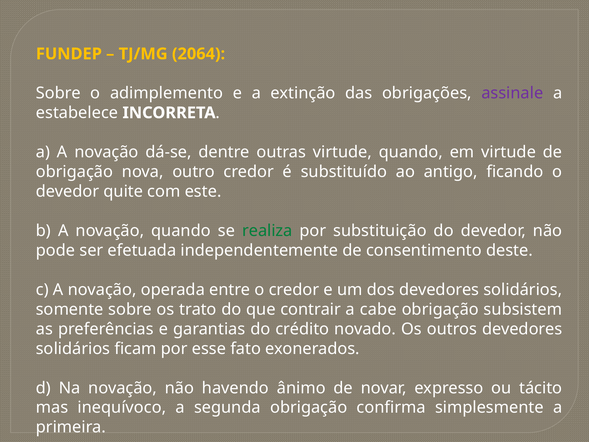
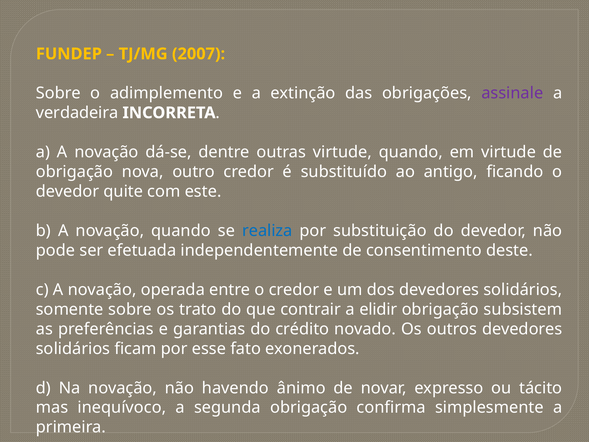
2064: 2064 -> 2007 (199, 54)
estabelece: estabelece -> verdadeira (77, 113)
realiza colour: green -> blue (267, 231)
cabe: cabe -> elidir (378, 309)
